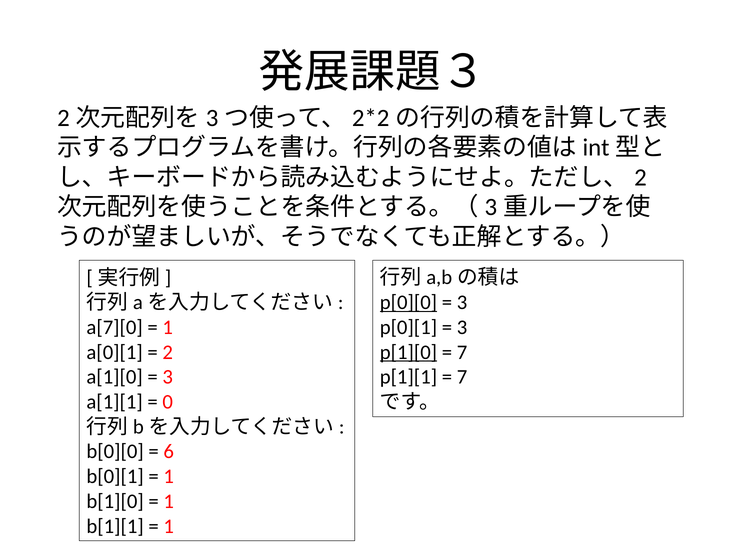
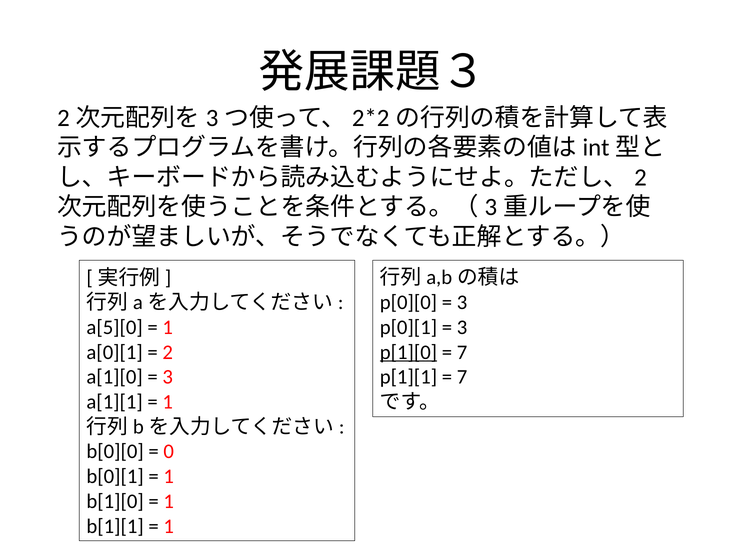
p[0][0 underline: present -> none (408, 302)
a[7][0: a[7][0 -> a[5][0 (115, 327)
0: 0 -> 1 (168, 402)
6: 6 -> 0 (169, 451)
